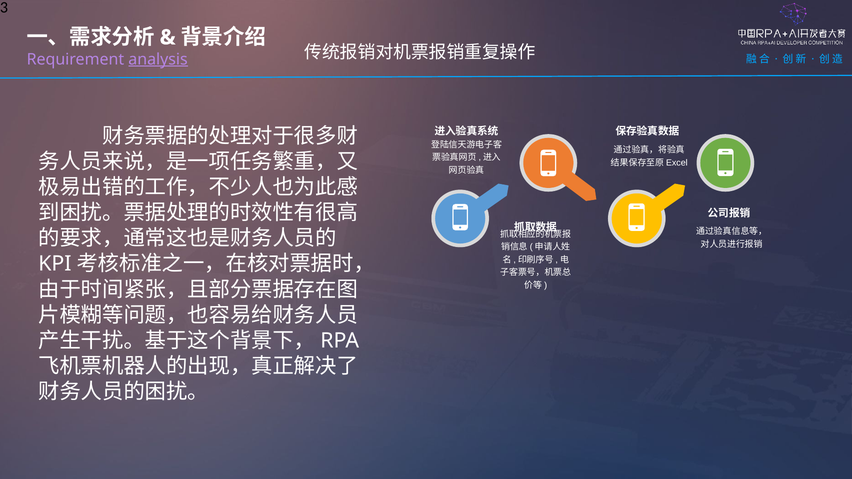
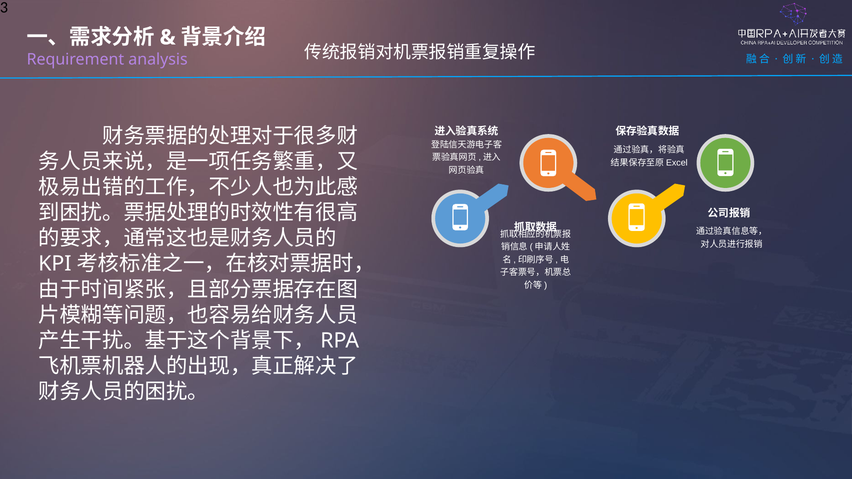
analysis underline: present -> none (158, 59)
